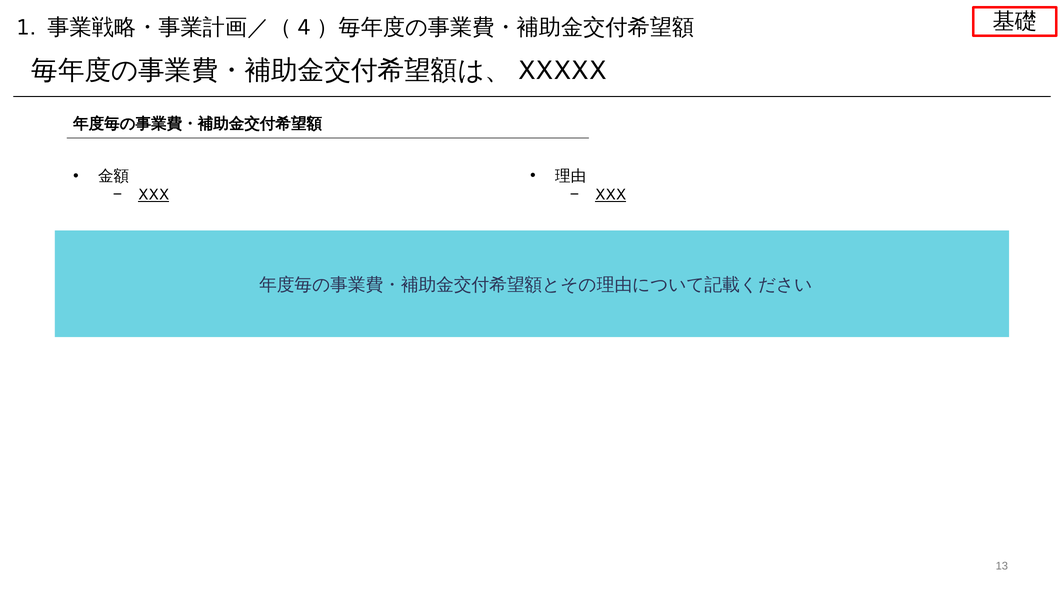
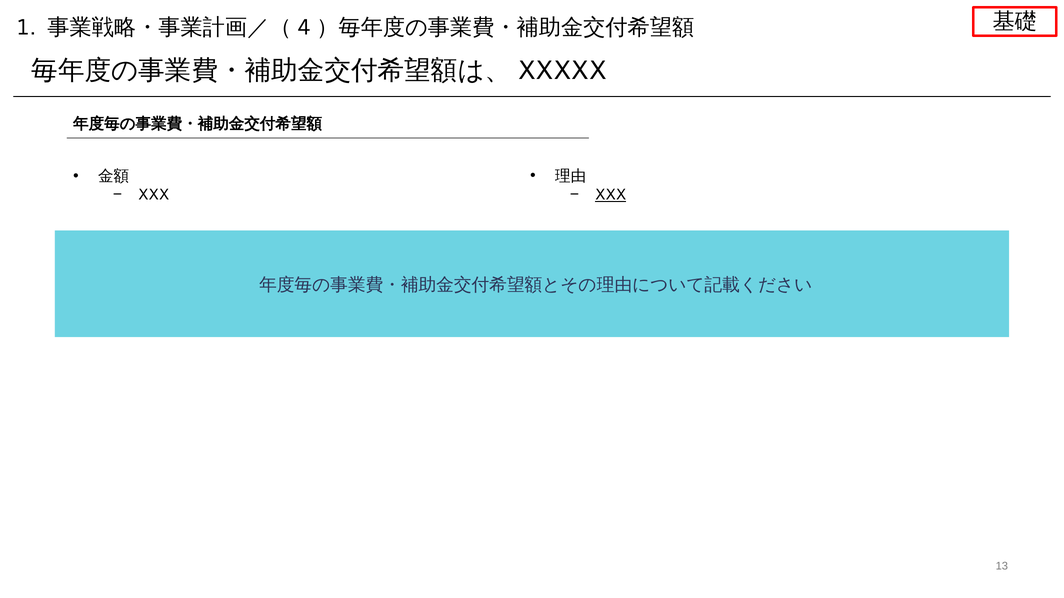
XXX underline: present -> none (154, 195)
